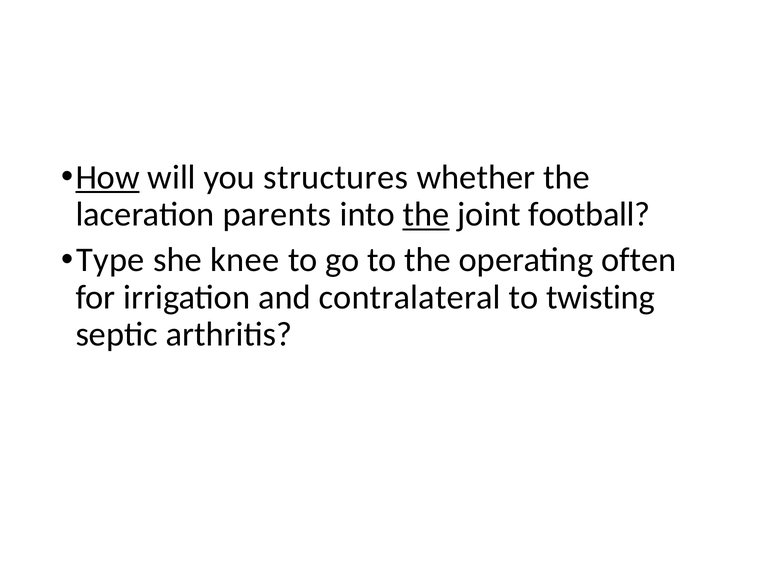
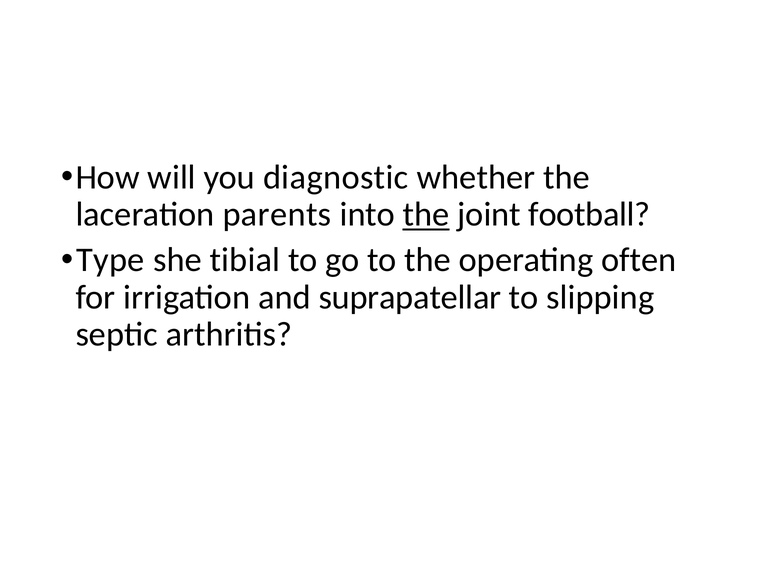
How underline: present -> none (108, 177)
structures: structures -> diagnostic (336, 177)
knee: knee -> tibial (245, 260)
contralateral: contralateral -> suprapatellar (410, 297)
twisting: twisting -> slipping (600, 297)
